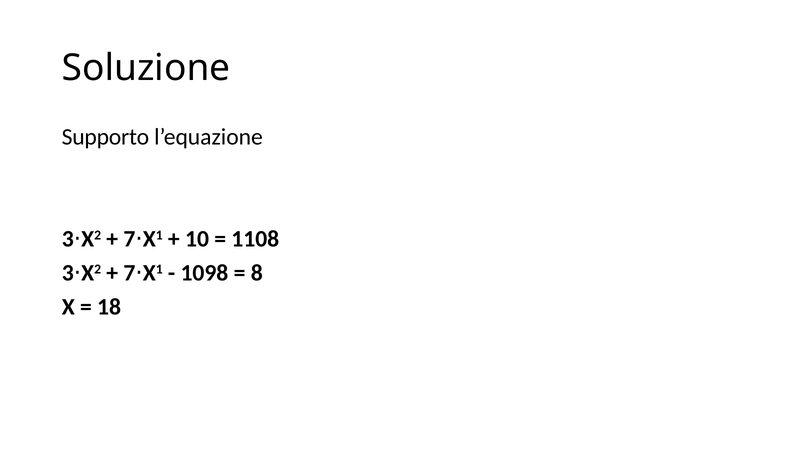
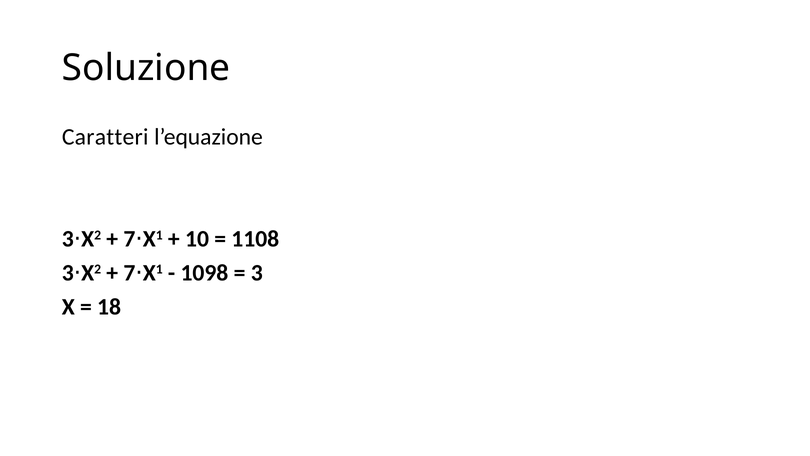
Supporto: Supporto -> Caratteri (105, 137)
8: 8 -> 3 (257, 273)
